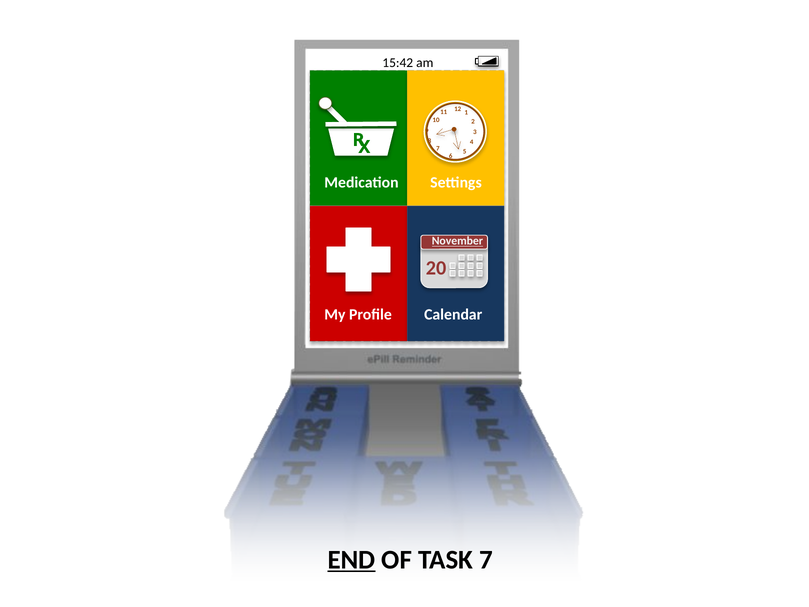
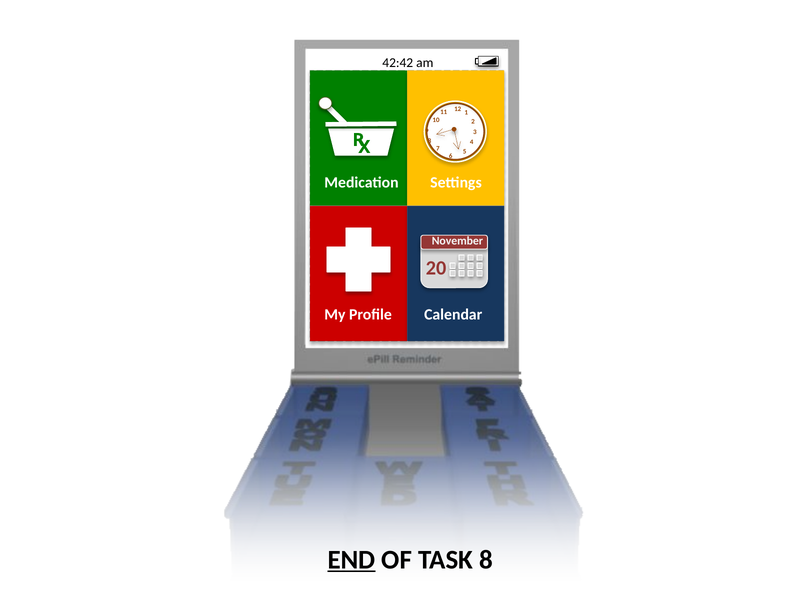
15:42: 15:42 -> 42:42 (398, 63)
November underline: present -> none (457, 241)
TASK 7: 7 -> 8 (486, 559)
